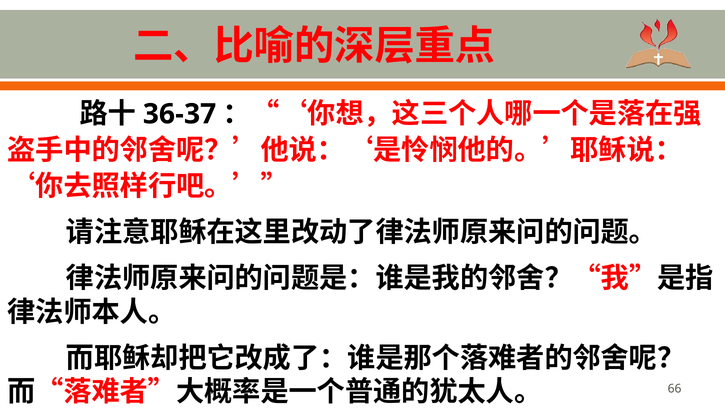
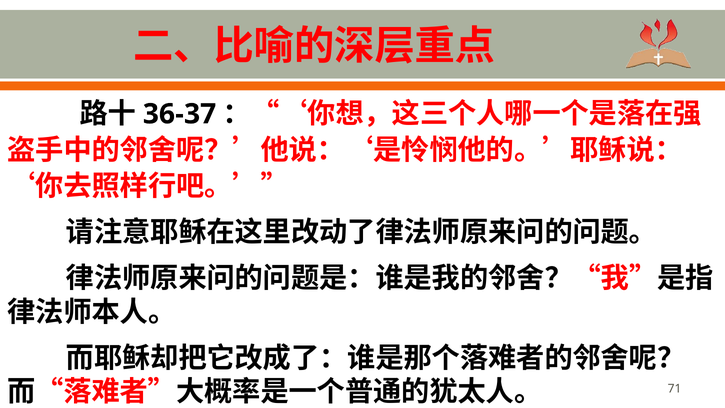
66: 66 -> 71 (675, 389)
